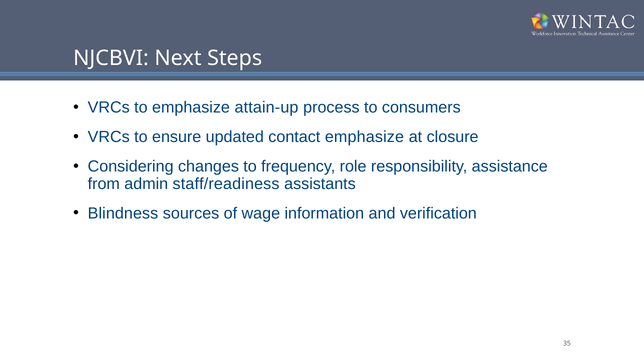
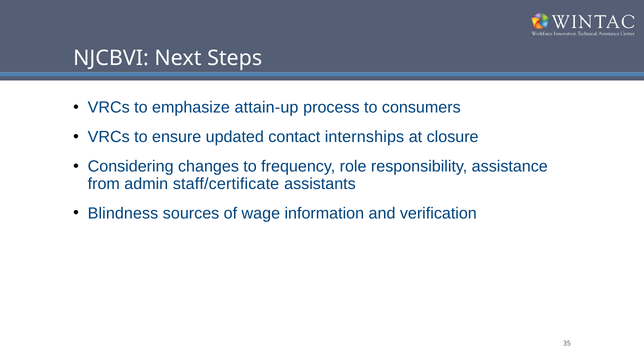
contact emphasize: emphasize -> internships (364, 137)
staff/readiness: staff/readiness -> staff/certificate (226, 184)
